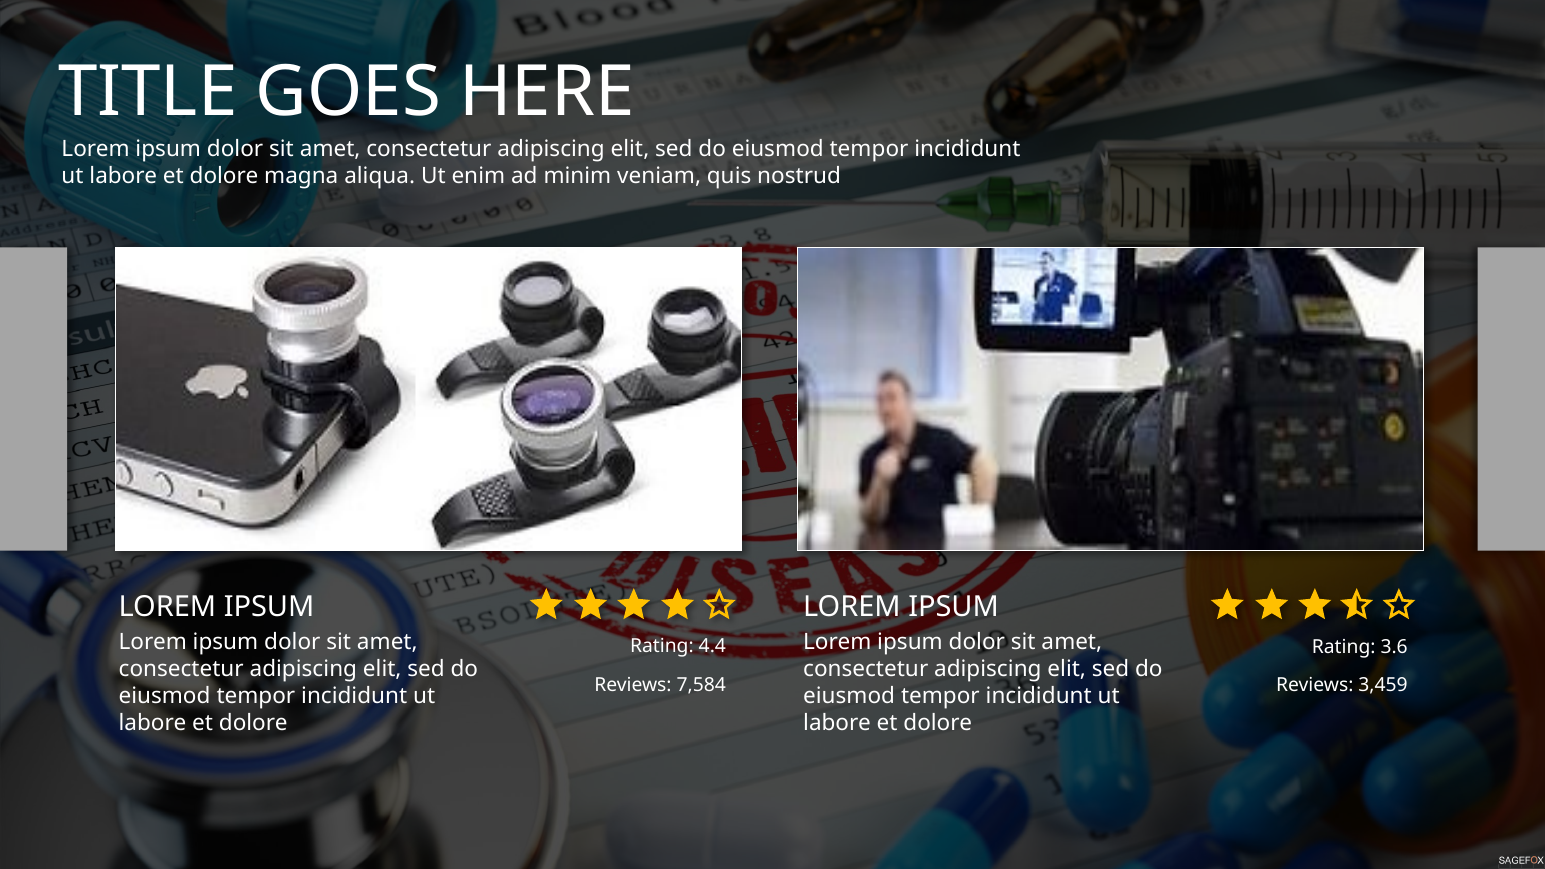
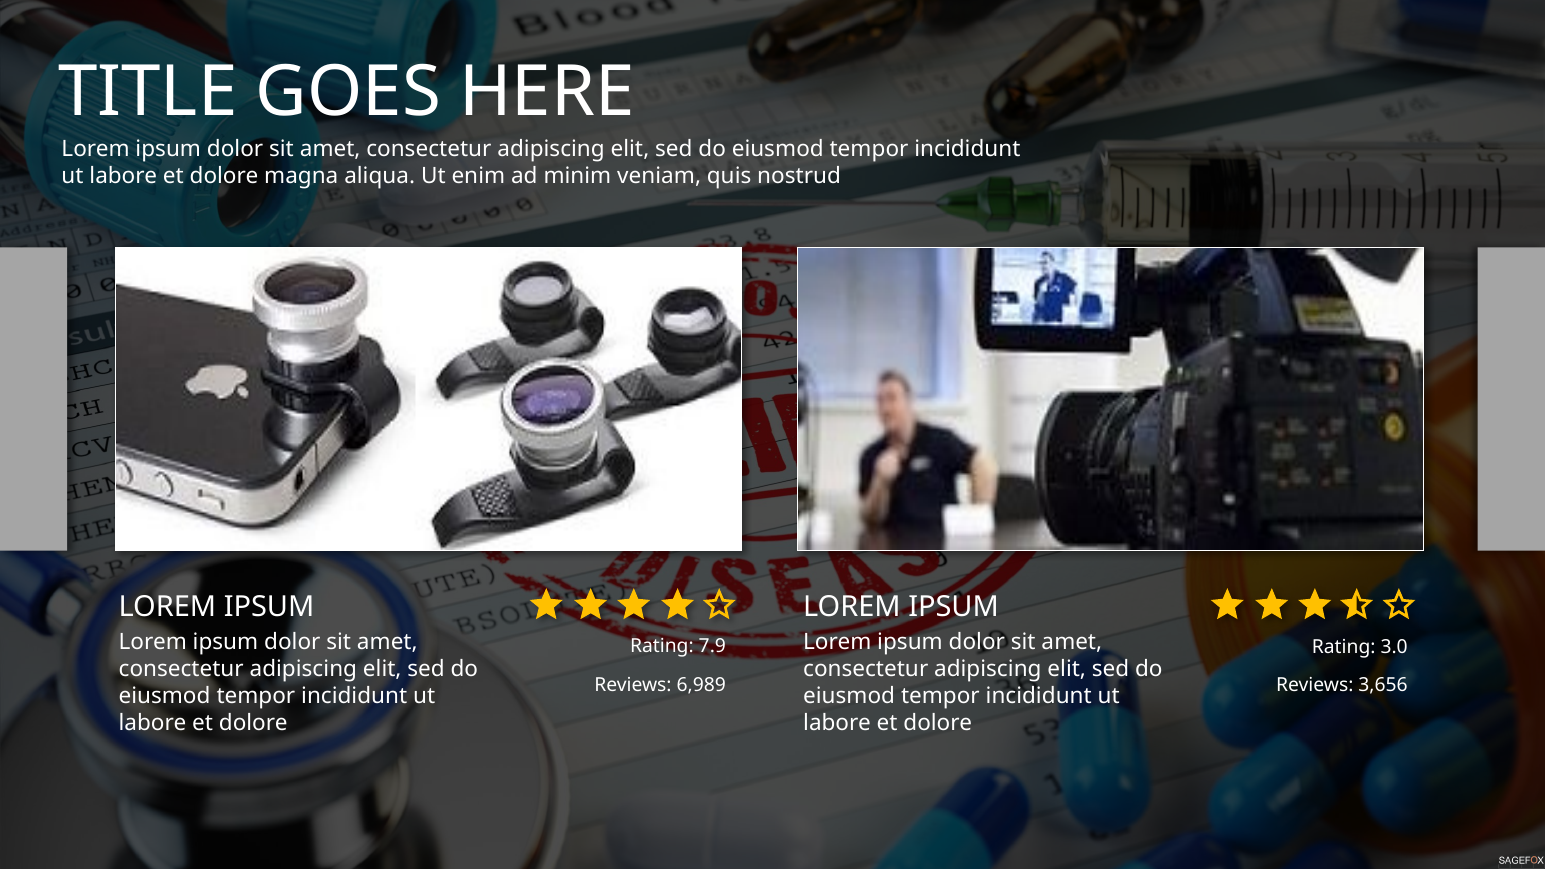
4.4: 4.4 -> 7.9 (712, 647)
3.6: 3.6 -> 3.0 (1394, 647)
7,584: 7,584 -> 6,989 (701, 685)
3,459: 3,459 -> 3,656 (1383, 685)
